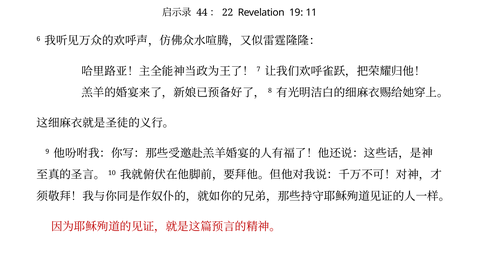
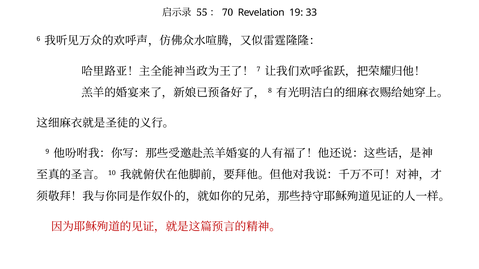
44: 44 -> 55 (202, 13)
22: 22 -> 70 (228, 13)
11: 11 -> 33 (311, 13)
